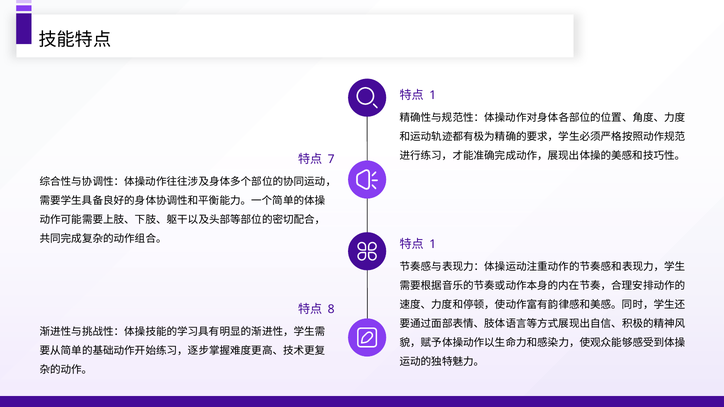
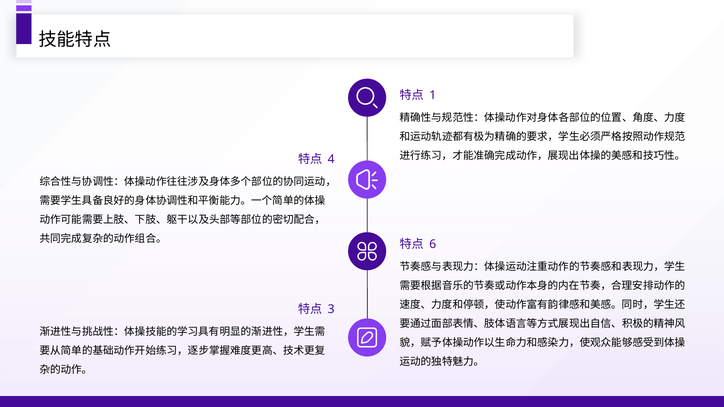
7: 7 -> 4 (331, 159)
1: 1 -> 6 (433, 245)
8: 8 -> 3 (331, 310)
